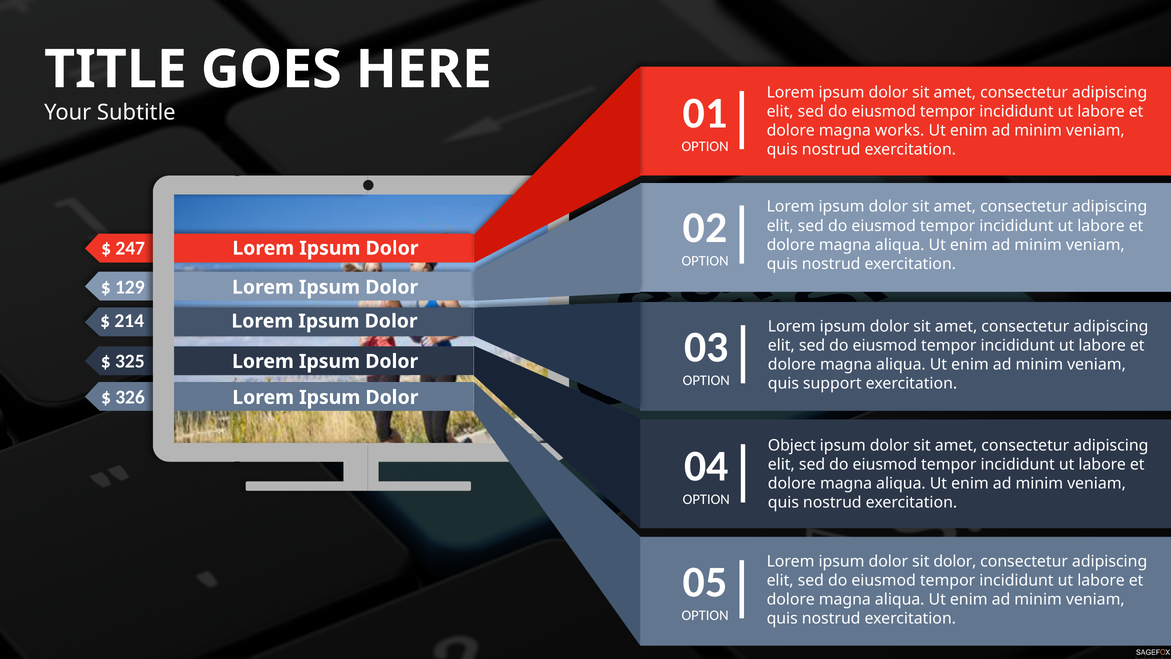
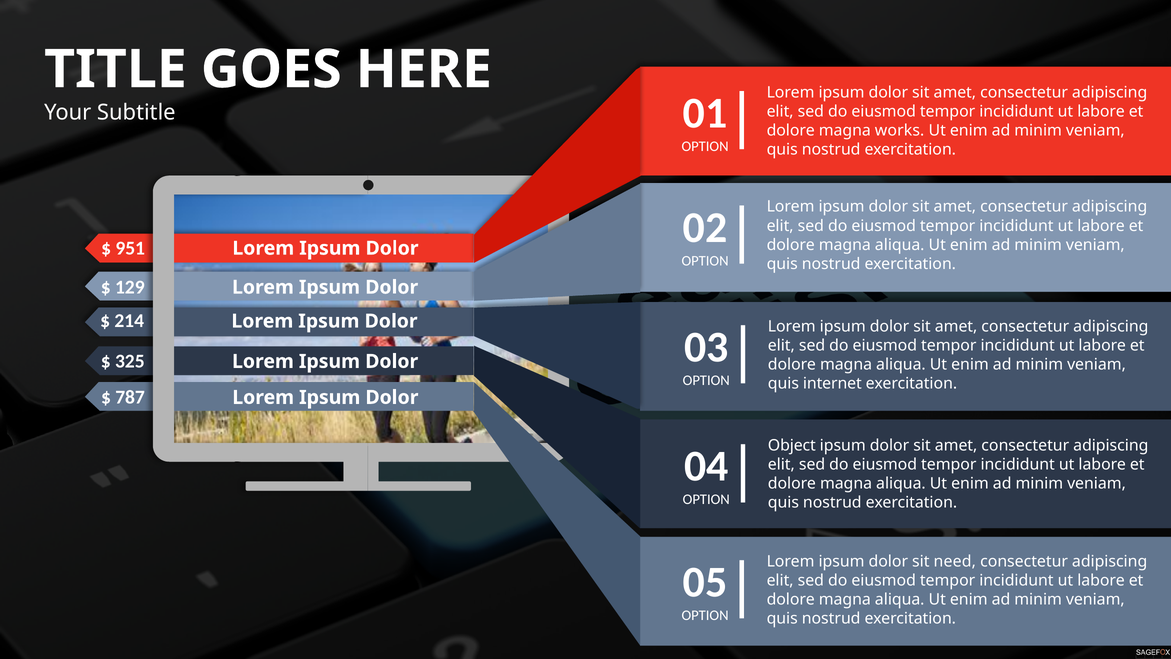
247: 247 -> 951 (130, 248)
support: support -> internet (832, 383)
326: 326 -> 787 (130, 397)
sit dolor: dolor -> need (955, 561)
